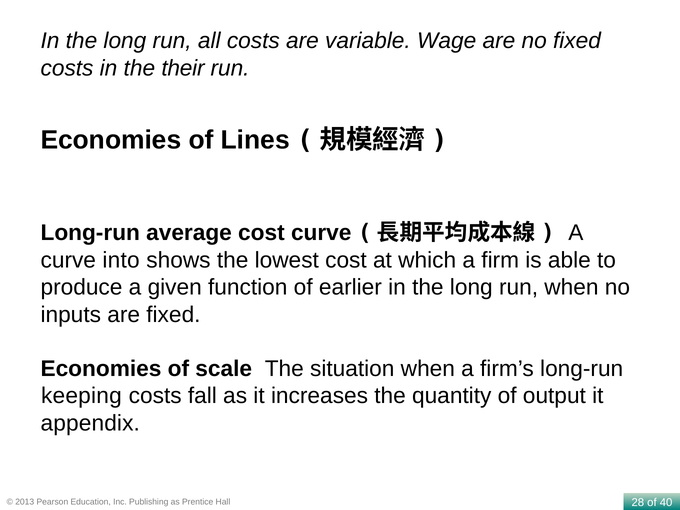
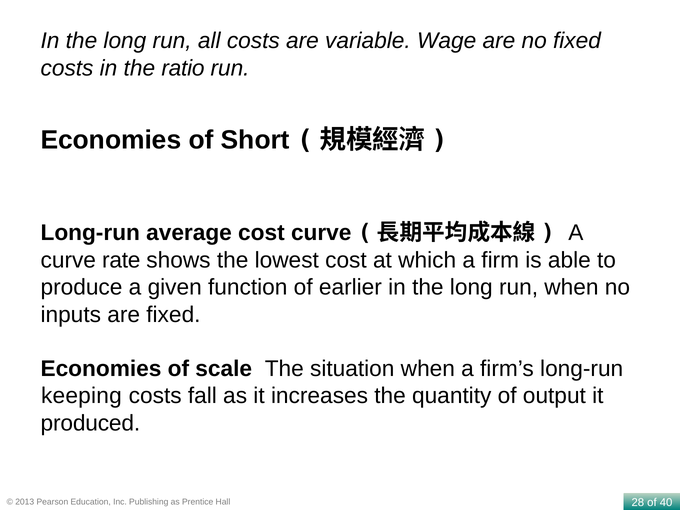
their: their -> ratio (183, 68)
Lines: Lines -> Short (255, 140)
into: into -> rate (121, 260)
appendix: appendix -> produced (90, 423)
